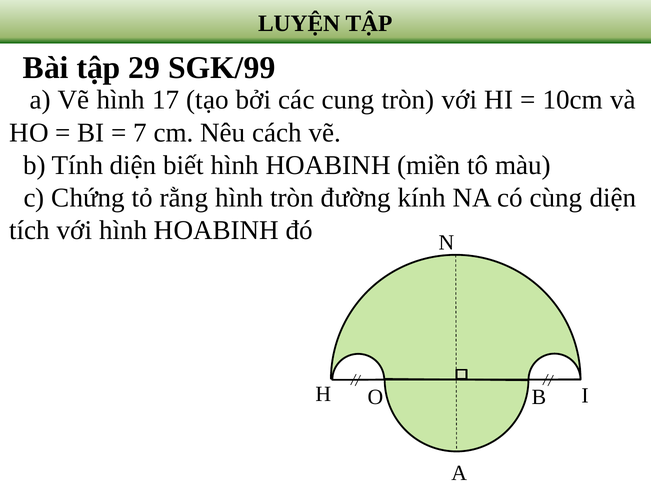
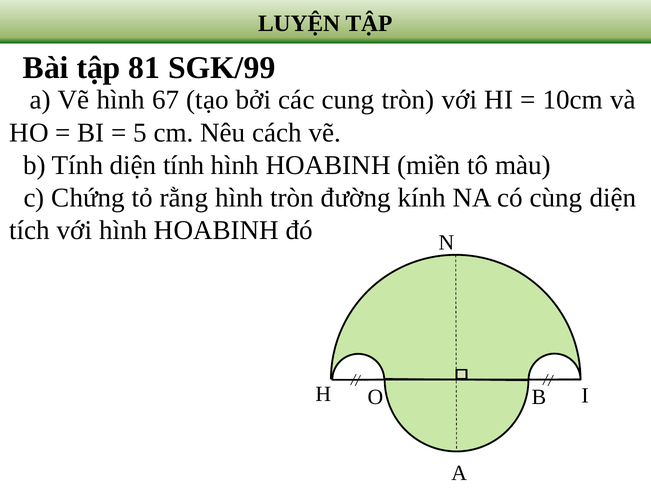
29: 29 -> 81 (144, 68)
17: 17 -> 67 (166, 100)
7: 7 -> 5 (140, 133)
diện biết: biết -> tính (184, 165)
